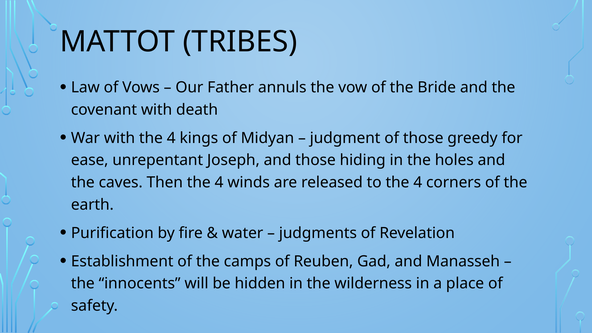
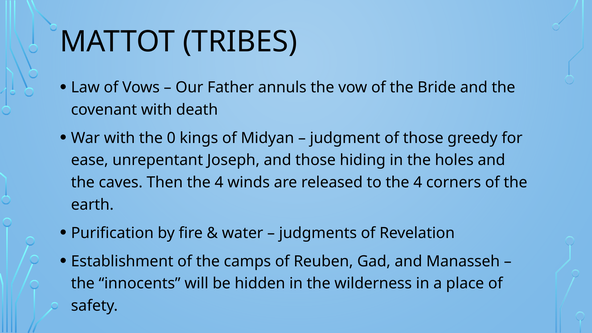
with the 4: 4 -> 0 (171, 138)
